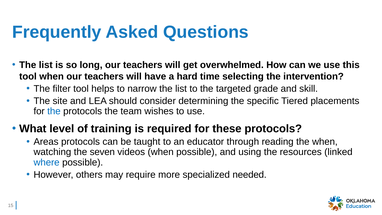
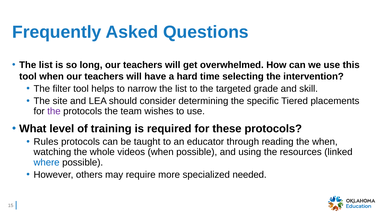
the colour: blue -> purple (54, 111)
Areas: Areas -> Rules (46, 142)
seven: seven -> whole (102, 152)
